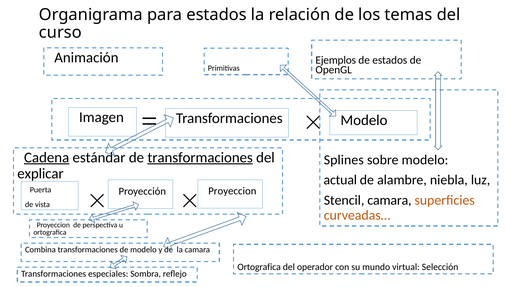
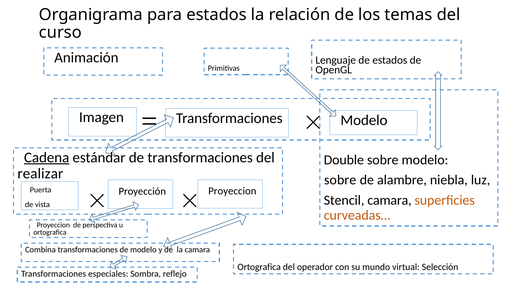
Ejemplos: Ejemplos -> Lenguaje (336, 60)
transformaciones underline: present -> none (200, 158)
Splines: Splines -> Double (344, 160)
explicar: explicar -> realizar (40, 174)
actual: actual -> sobre (340, 180)
